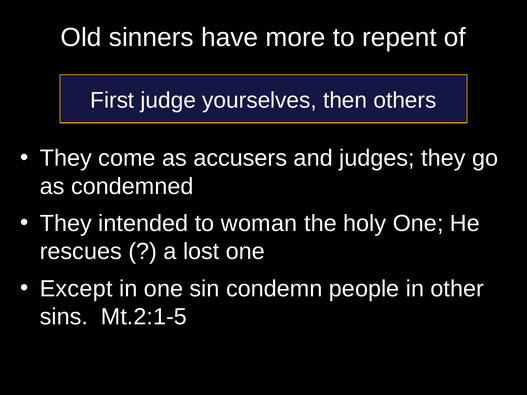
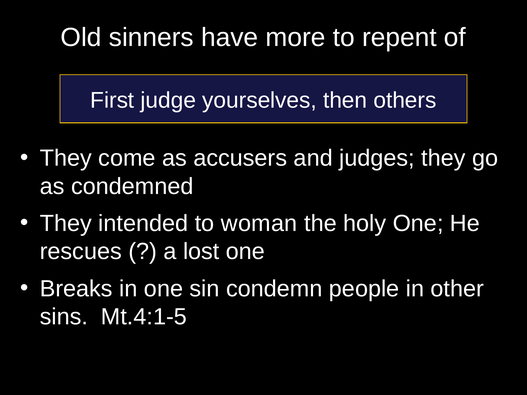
Except: Except -> Breaks (76, 289)
Mt.2:1-5: Mt.2:1-5 -> Mt.4:1-5 (144, 317)
